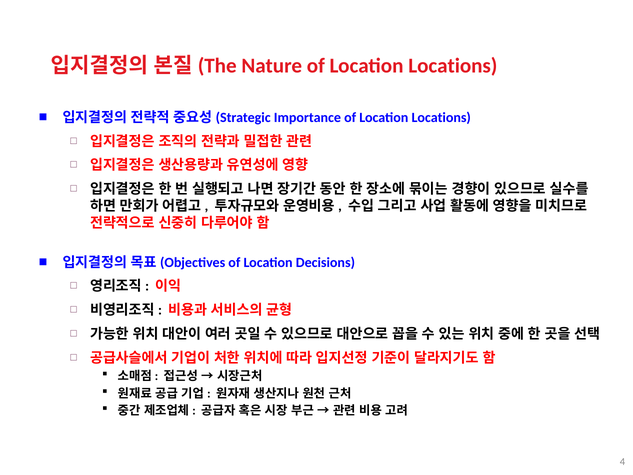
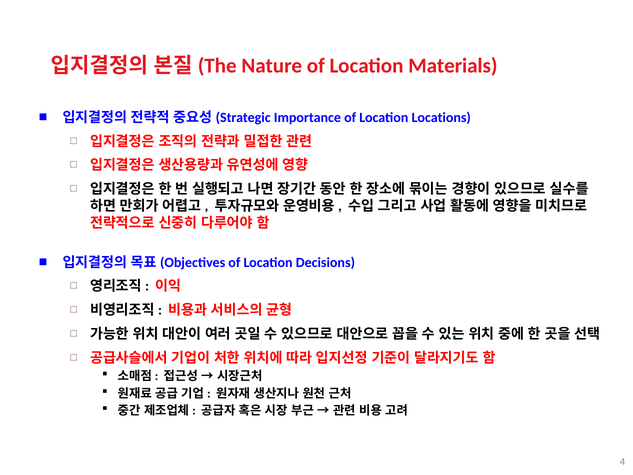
Nature of Location Locations: Locations -> Materials (453, 66)
